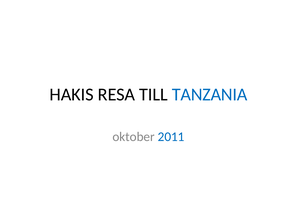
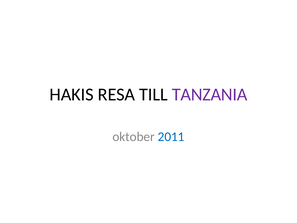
TANZANIA colour: blue -> purple (210, 94)
